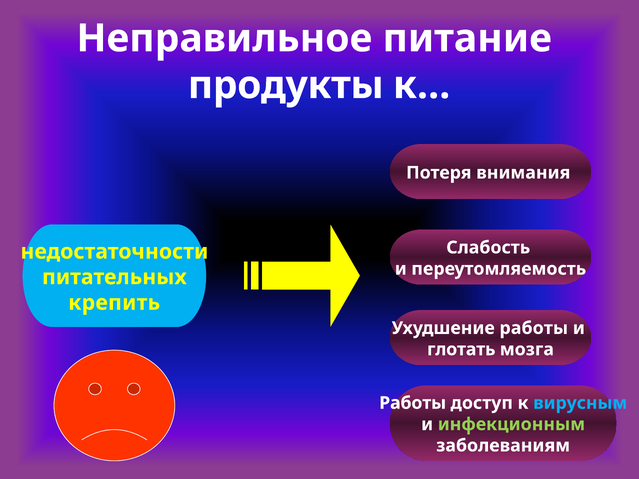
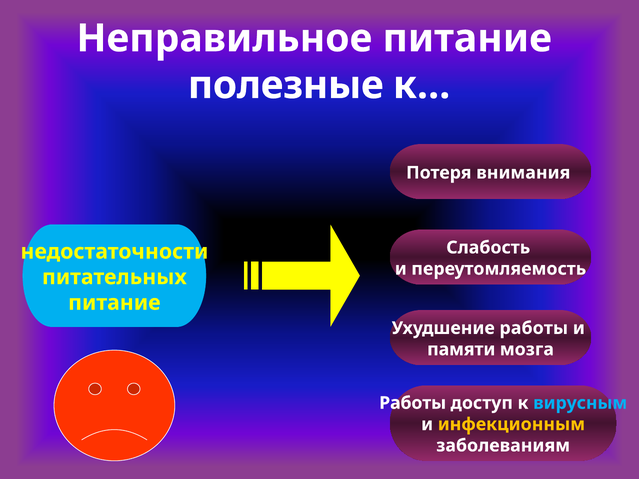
продукты: продукты -> полезные (286, 85)
крепить: крепить -> питание (114, 303)
глотать: глотать -> памяти (461, 350)
инфекционным colour: light green -> yellow (511, 425)
